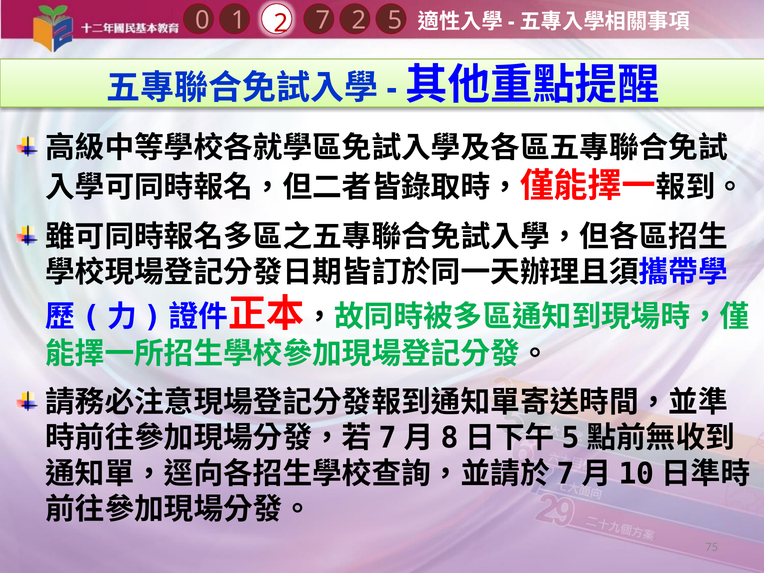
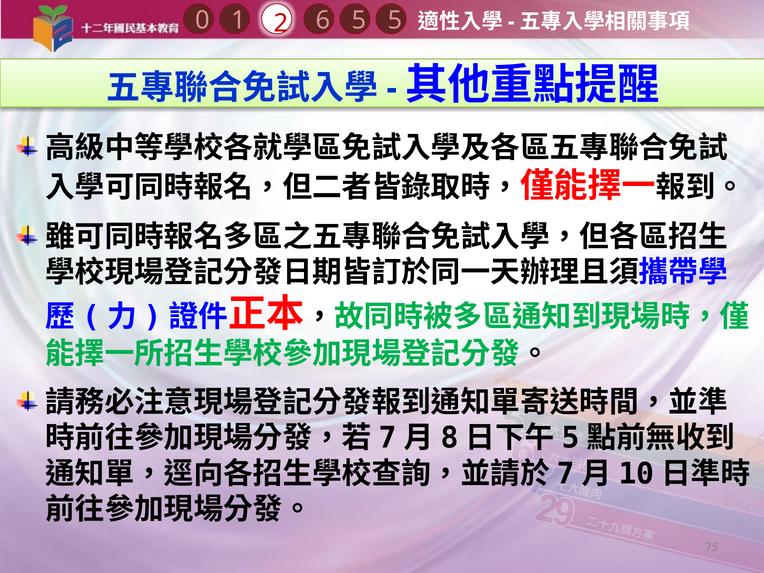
1 2: 2 -> 5 (359, 20)
7: 7 -> 6 (323, 20)
